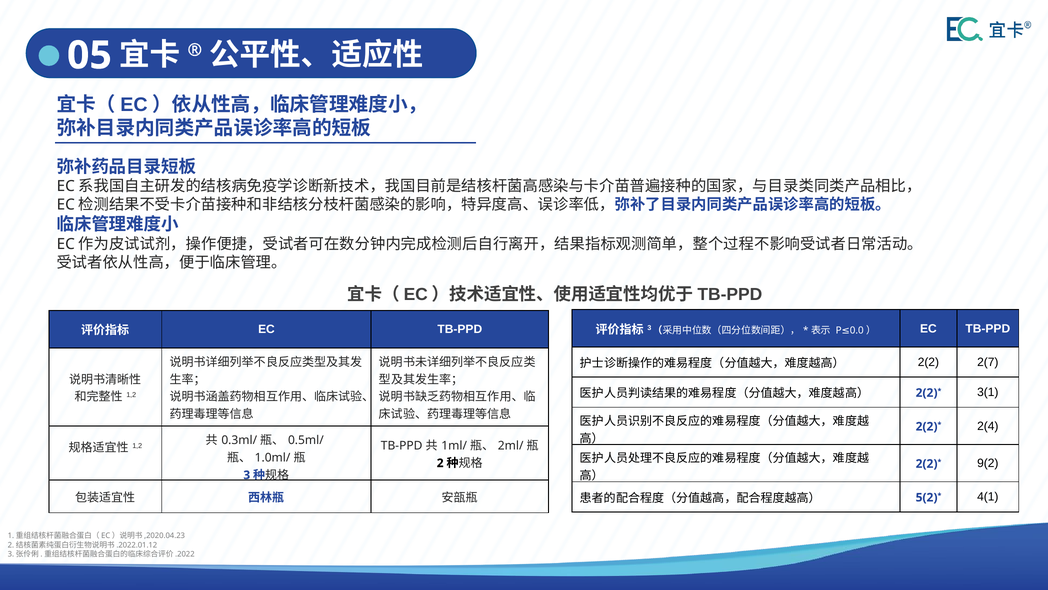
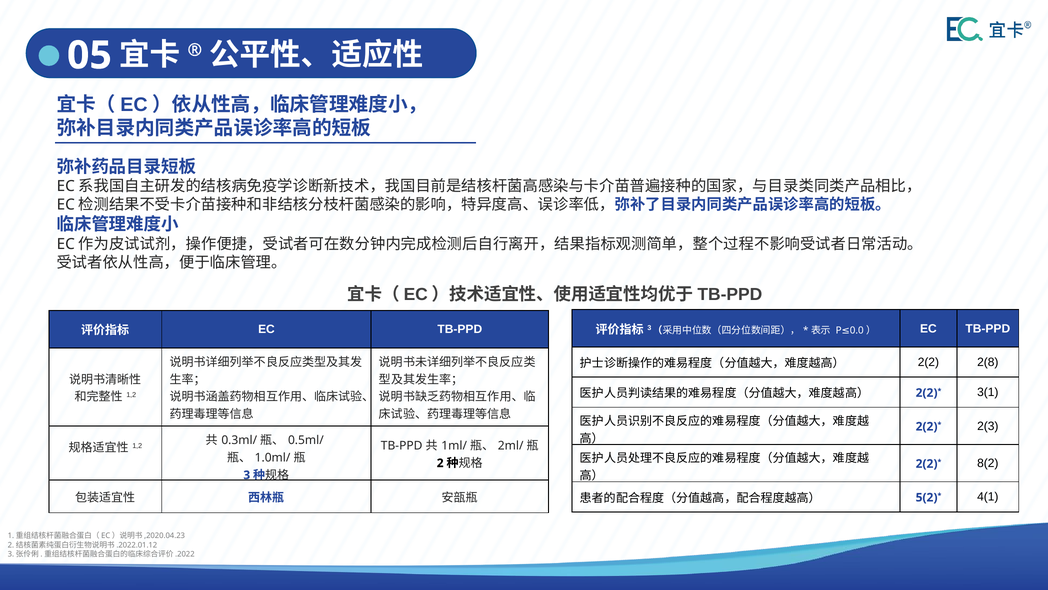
2(7: 2(7 -> 2(8 (988, 362)
2(4: 2(4 -> 2(3 (988, 426)
9(2: 9(2 -> 8(2 (988, 463)
